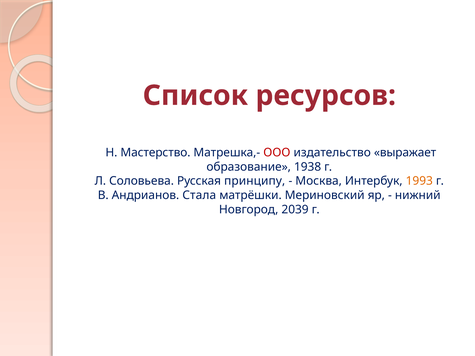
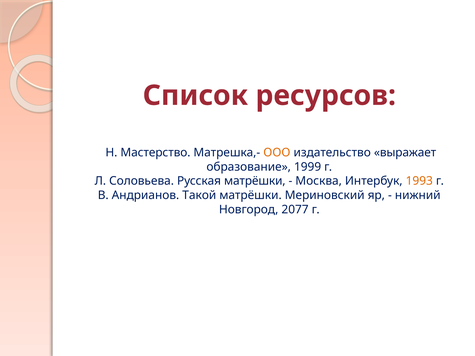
ООО colour: red -> orange (277, 153)
1938: 1938 -> 1999 (308, 167)
Русская принципу: принципу -> матрёшки (255, 181)
Стала: Стала -> Такой (199, 195)
2039: 2039 -> 2077 (295, 210)
